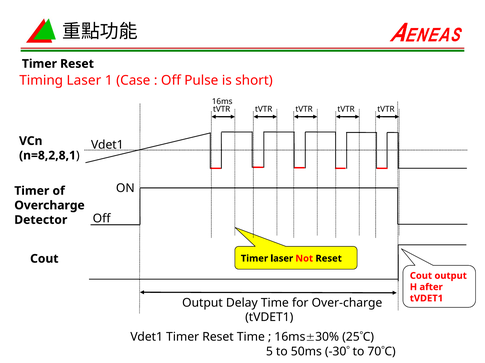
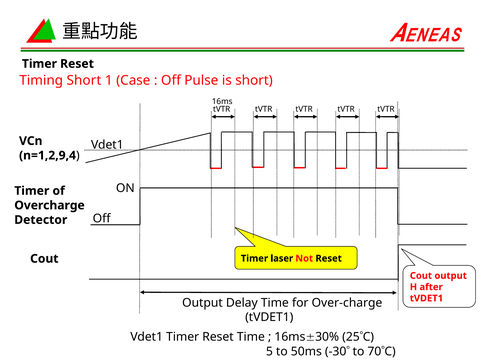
Timing Laser: Laser -> Short (84, 80)
n=8,2,8,1: n=8,2,8,1 -> n=1,2,9,4 (47, 156)
